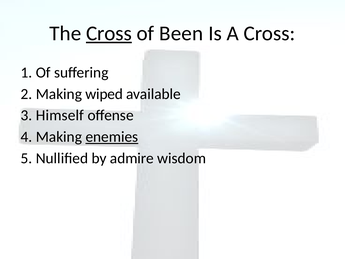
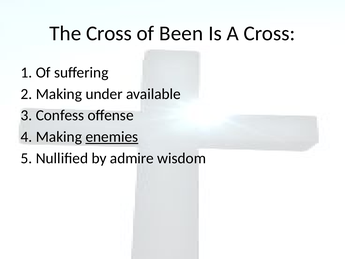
Cross underline: present -> none (109, 33)
wiped: wiped -> under (104, 94)
Himself: Himself -> Confess (60, 115)
